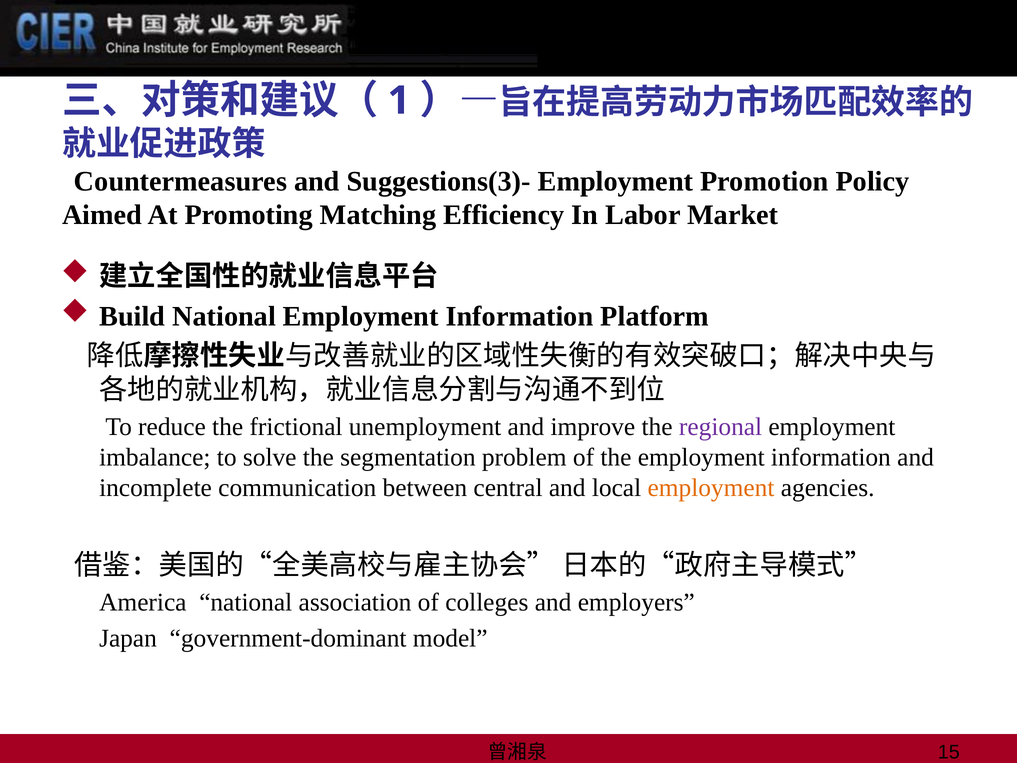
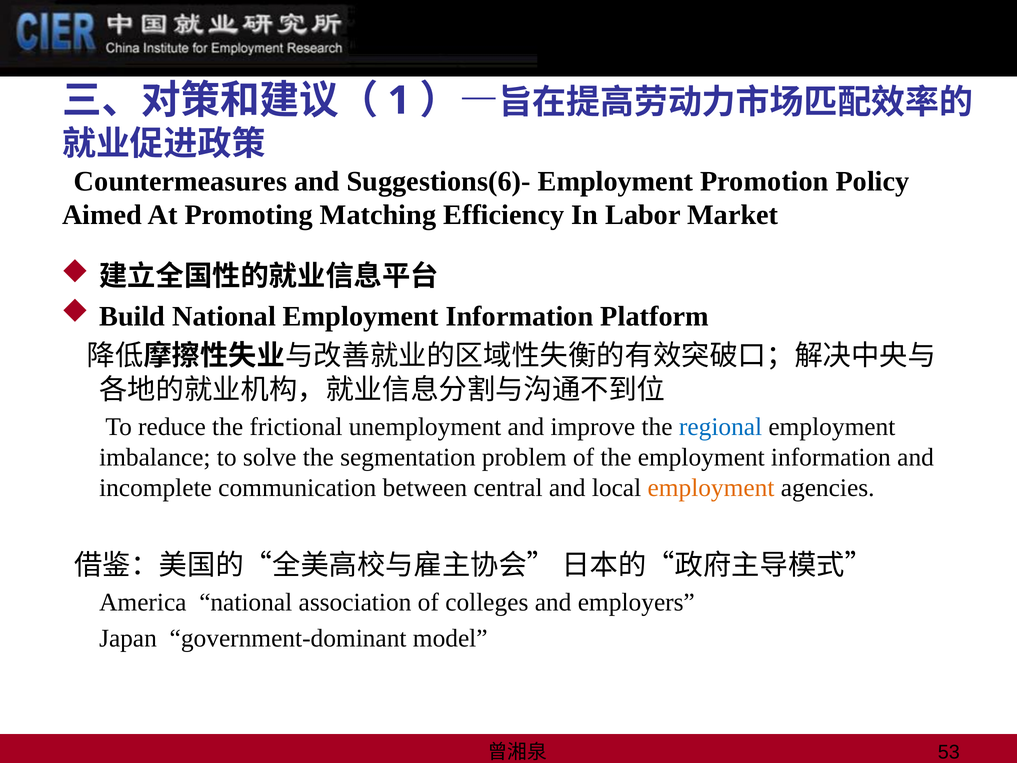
Suggestions(3)-: Suggestions(3)- -> Suggestions(6)- (439, 181)
regional colour: purple -> blue (721, 427)
15: 15 -> 53 (949, 752)
